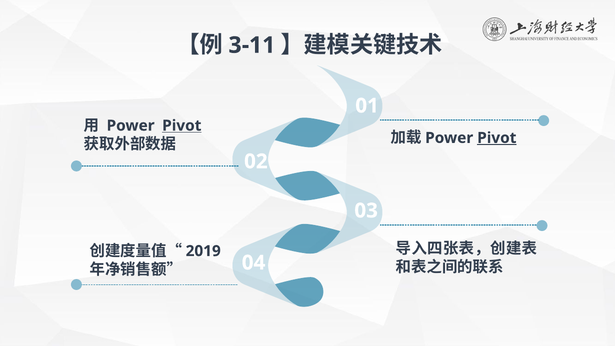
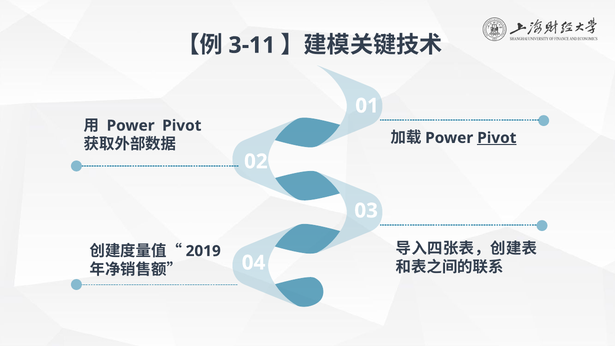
Pivot underline: present -> none (182, 126)
